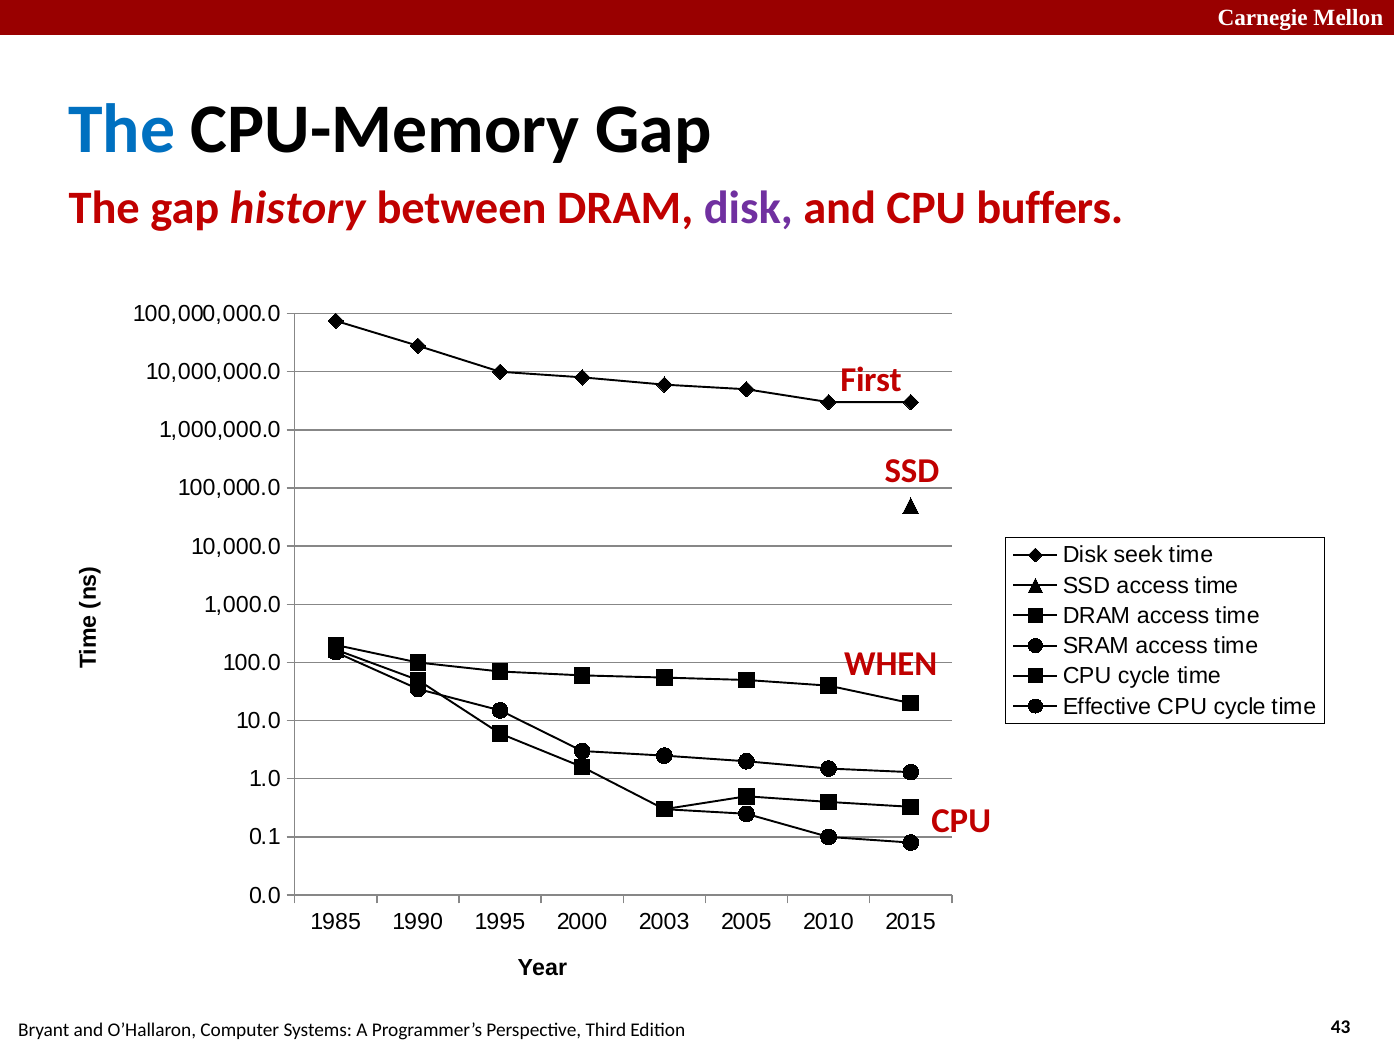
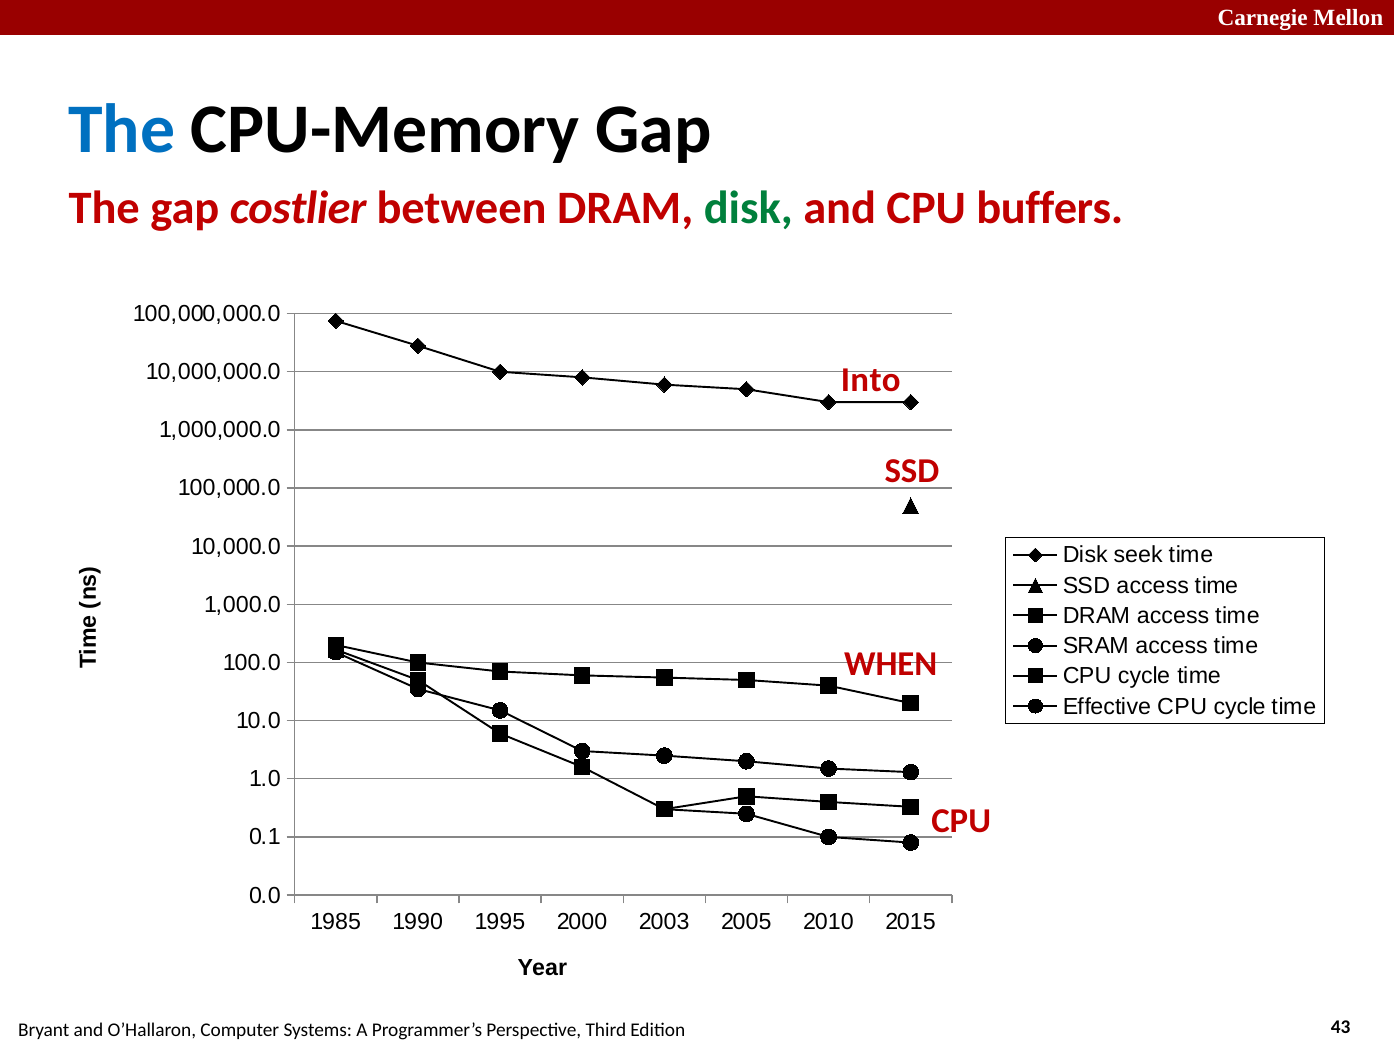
history: history -> costlier (298, 208)
disk colour: purple -> green (748, 208)
First: First -> Into (871, 380)
